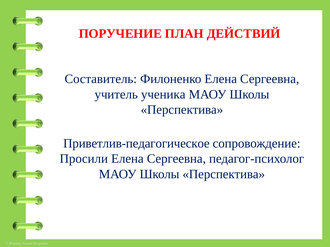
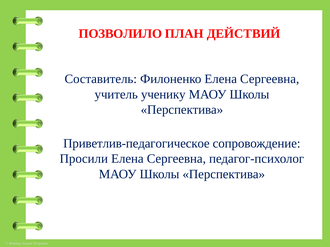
ПОРУЧЕНИЕ: ПОРУЧЕНИЕ -> ПОЗВОЛИЛО (120, 34)
ученика: ученика -> ученику (163, 95)
